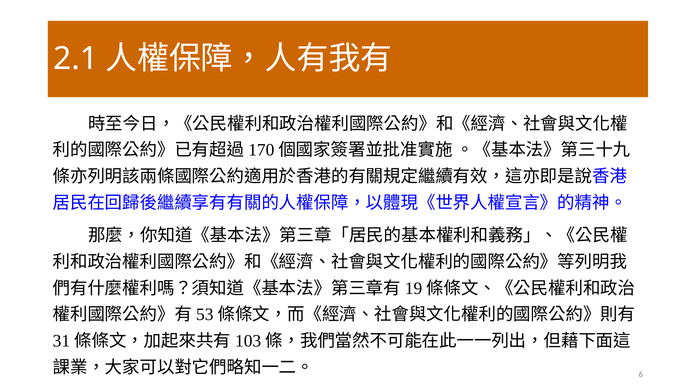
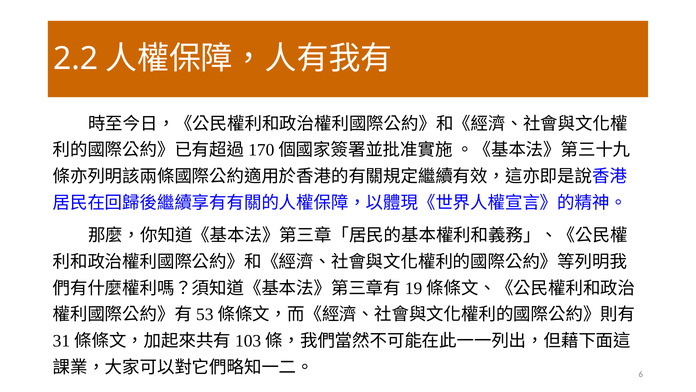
2.1: 2.1 -> 2.2 (76, 59)
